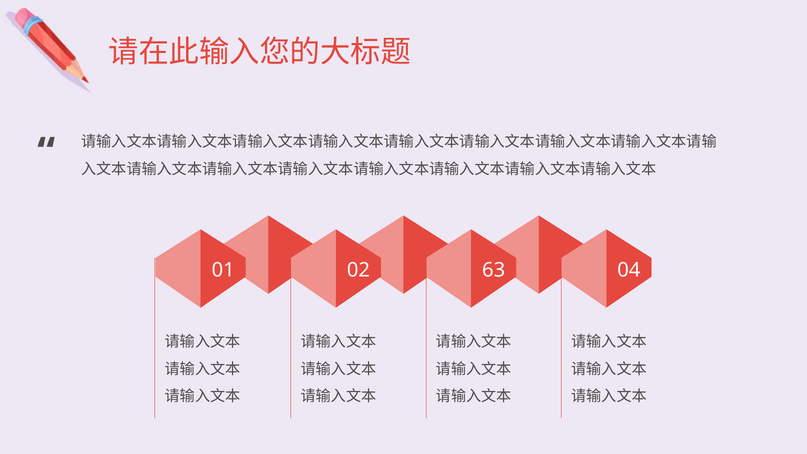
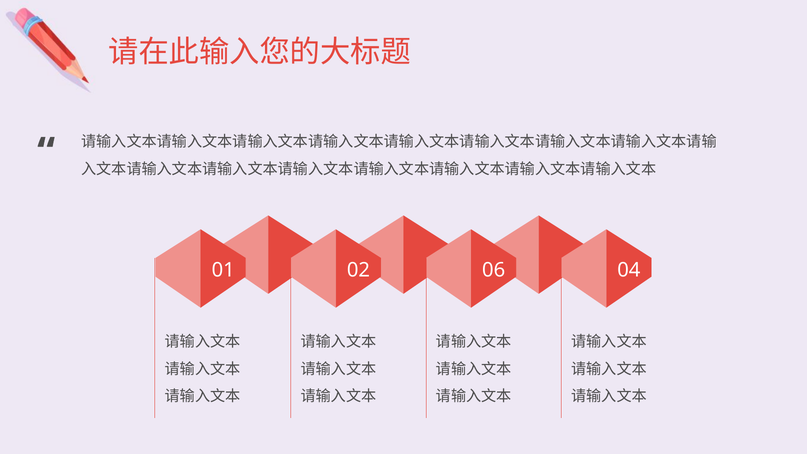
63: 63 -> 06 (494, 270)
